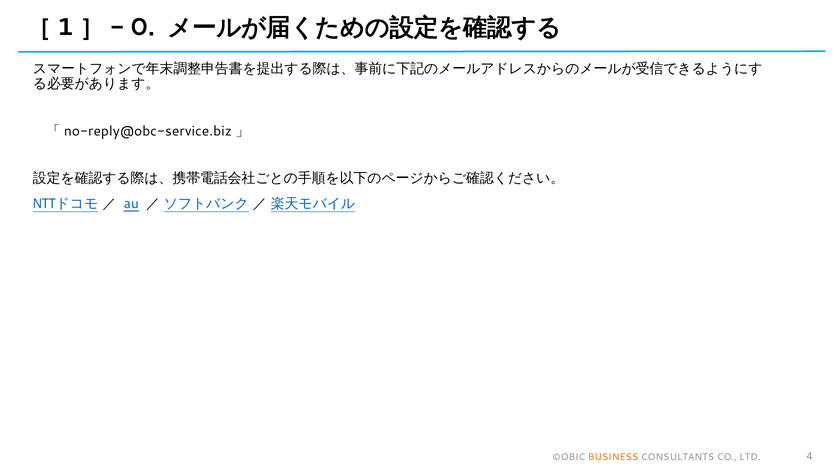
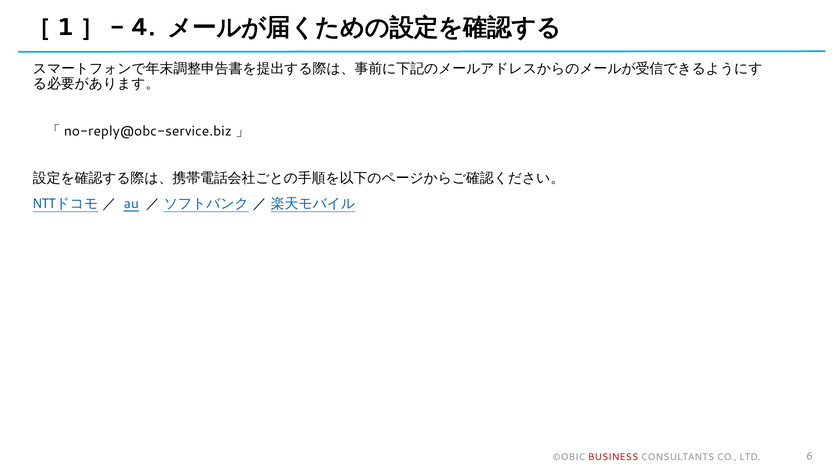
0: 0 -> 4 (143, 27)
BUSINESS colour: orange -> red (613, 457)
4: 4 -> 6 (810, 456)
